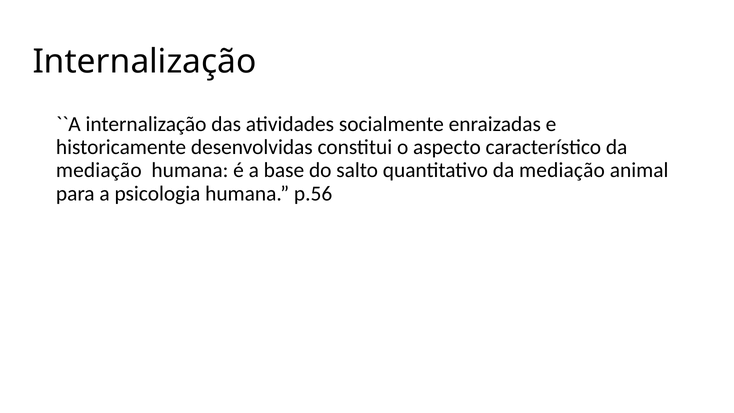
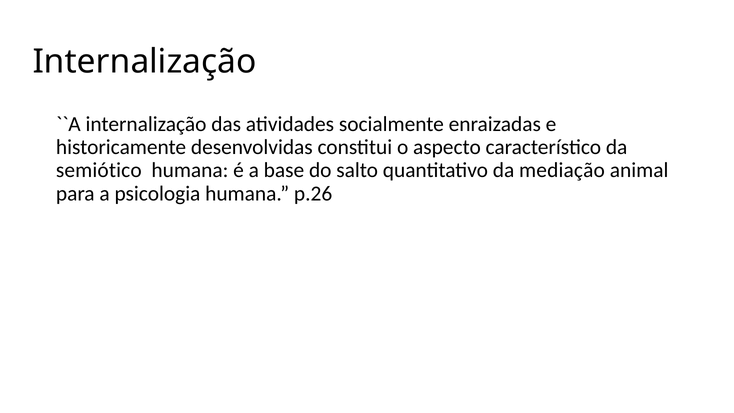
mediação: mediação -> semiótico (99, 170)
p.56: p.56 -> p.26 (313, 193)
